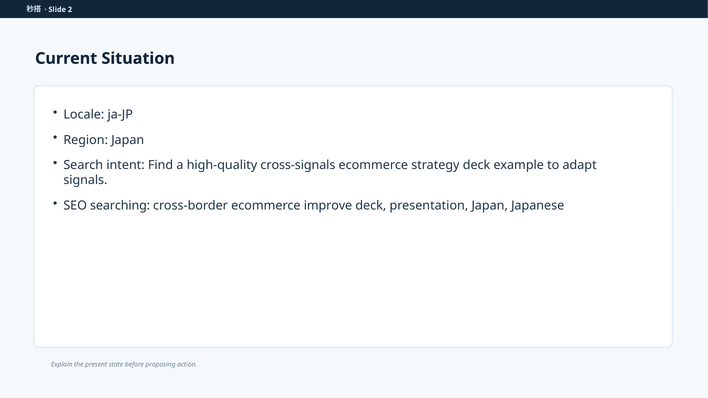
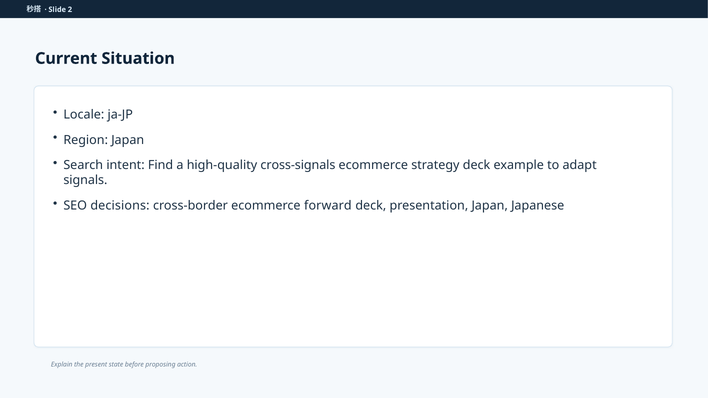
searching: searching -> decisions (120, 206)
improve: improve -> forward (328, 206)
